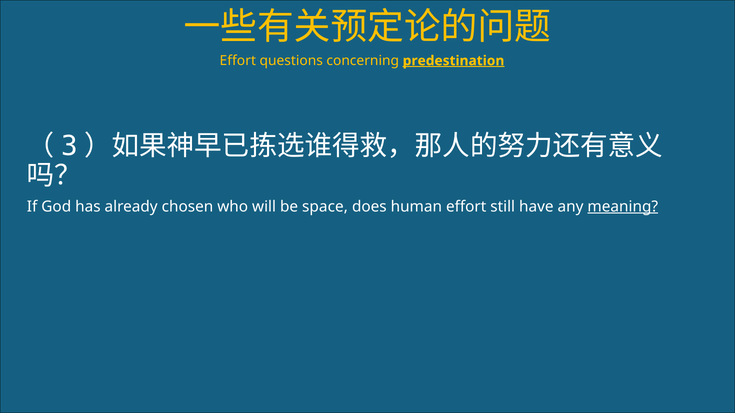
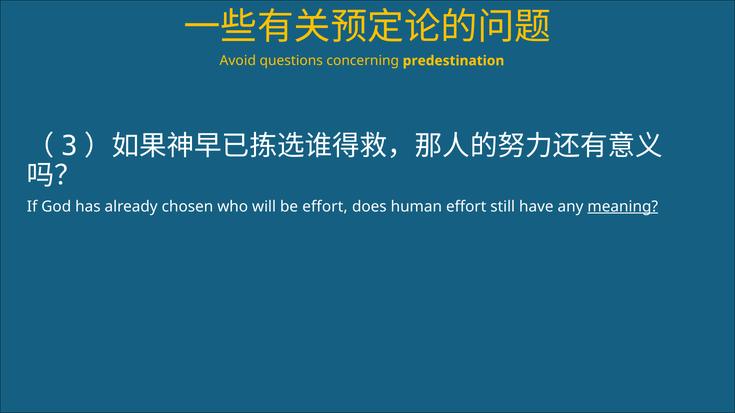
Effort: Effort -> Avoid (238, 61)
predestination underline: present -> none (454, 61)
be space: space -> effort (325, 207)
